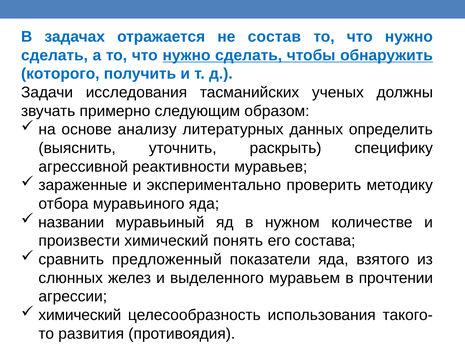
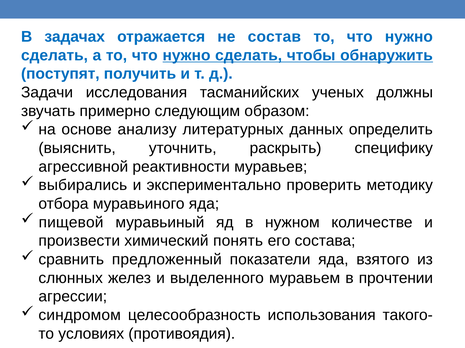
которого: которого -> поступят (60, 74)
зараженные: зараженные -> выбирались (83, 186)
названии: названии -> пищевой (71, 223)
химический: химический -> синдромом (80, 316)
развития: развития -> условиях (91, 334)
